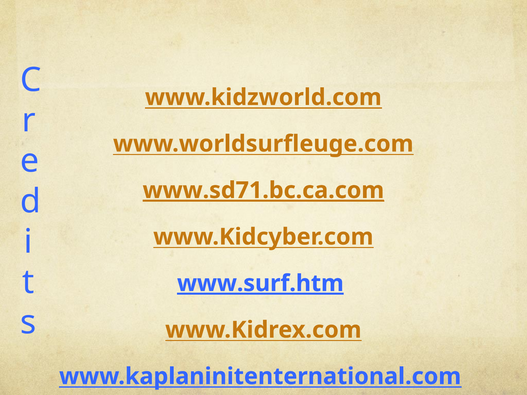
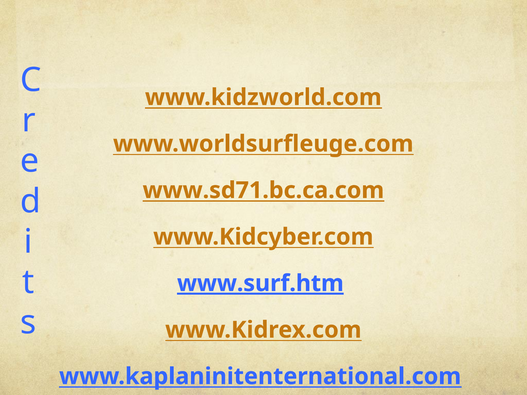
www.sd71.bc.ca.com underline: present -> none (263, 190)
